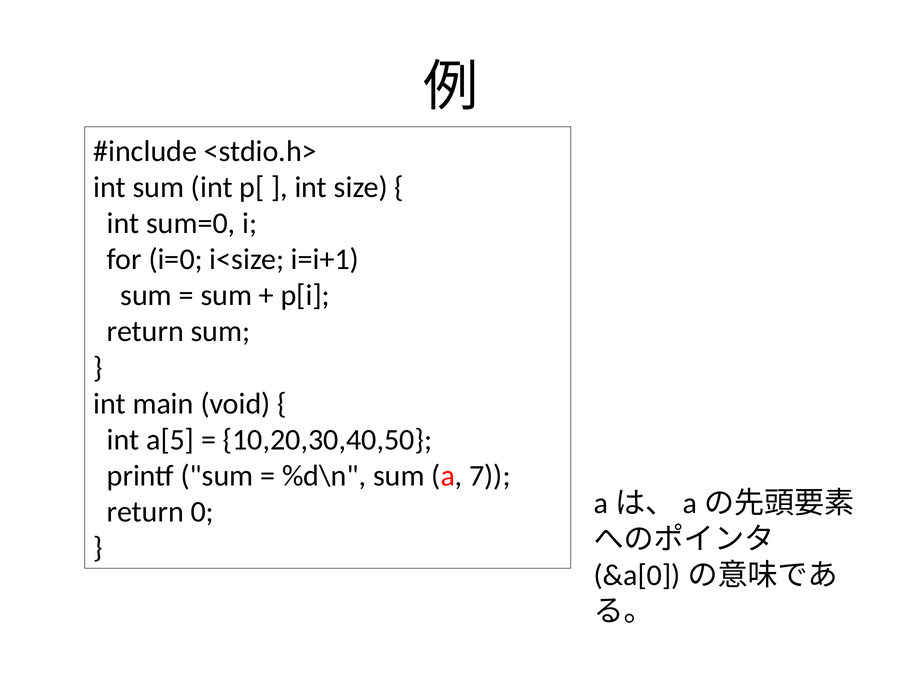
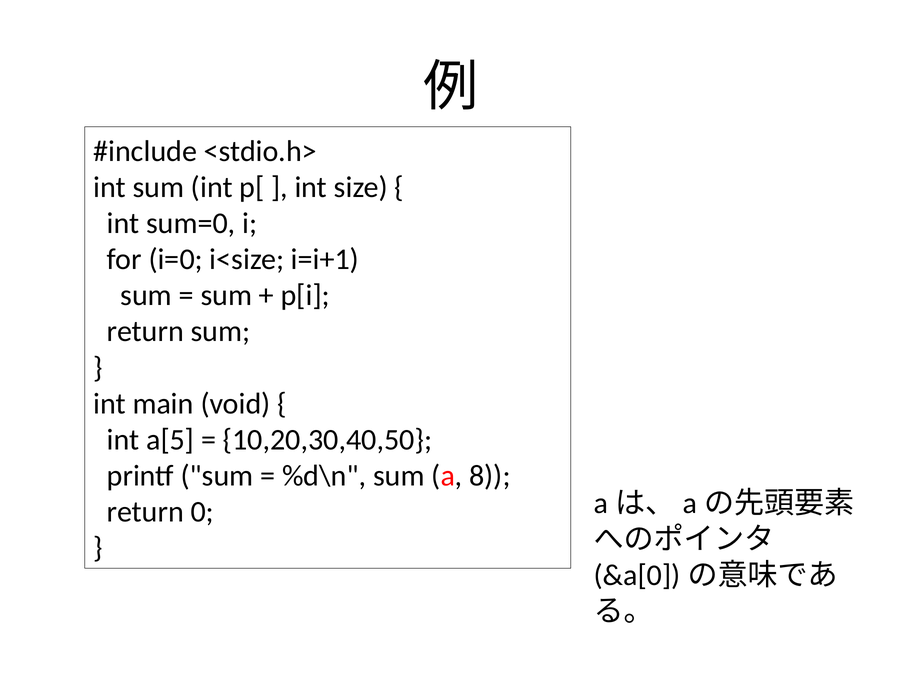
7: 7 -> 8 (490, 476)
